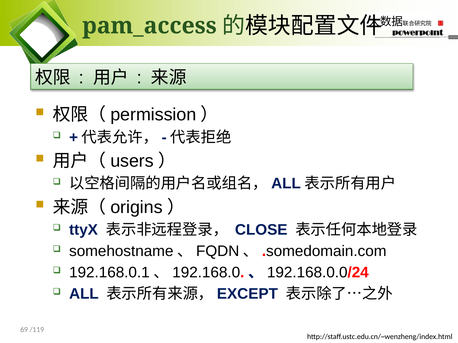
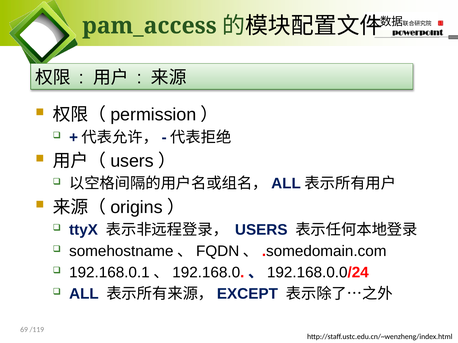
CLOSE: CLOSE -> USERS (261, 230)
